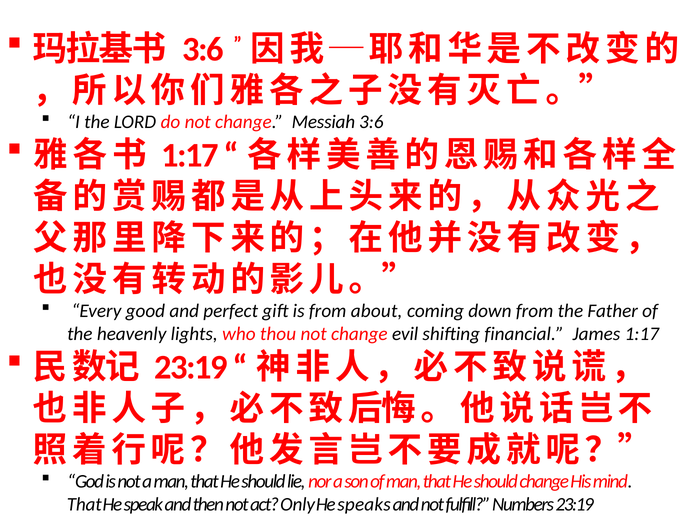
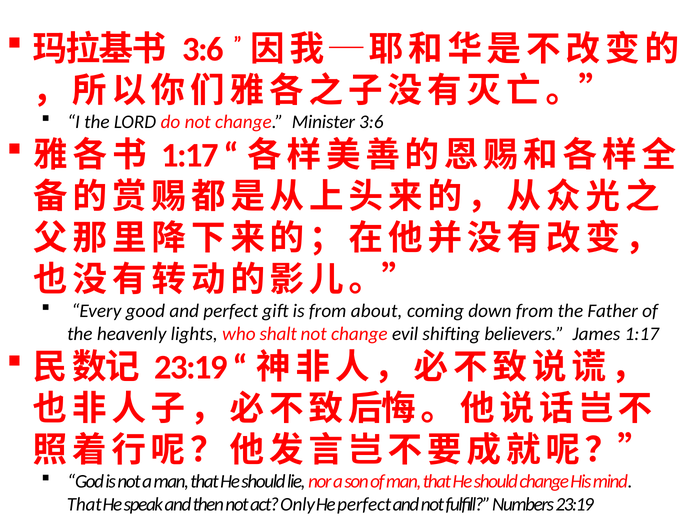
Messiah: Messiah -> Minister (323, 122)
thou: thou -> shalt (278, 334)
financial: financial -> believers (524, 334)
He speaks: speaks -> perfect (364, 504)
